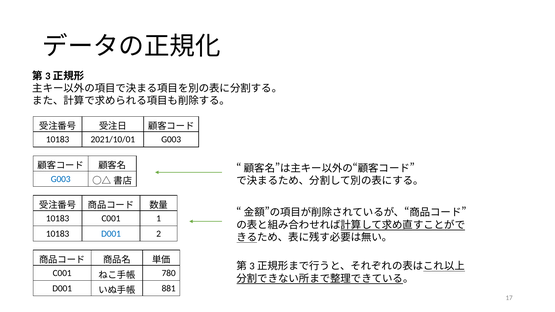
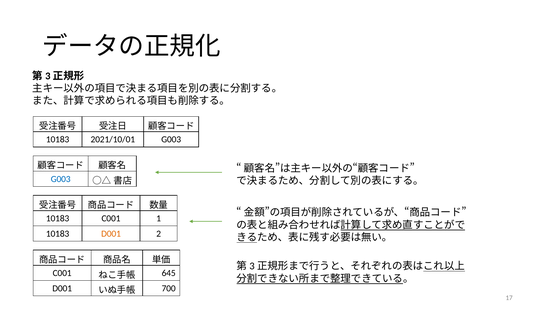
D001 colour: blue -> orange (111, 234)
780: 780 -> 645 (169, 273)
881: 881 -> 700 (169, 289)
